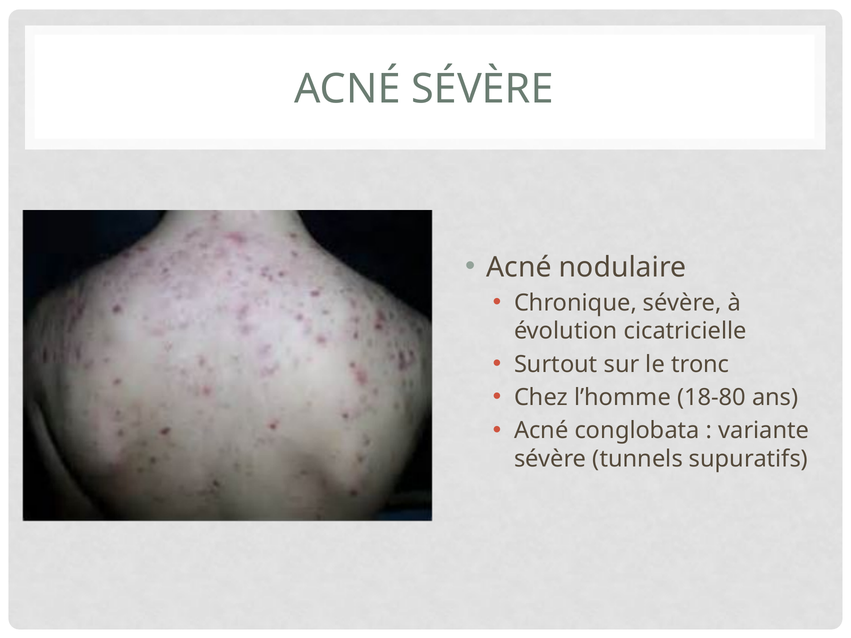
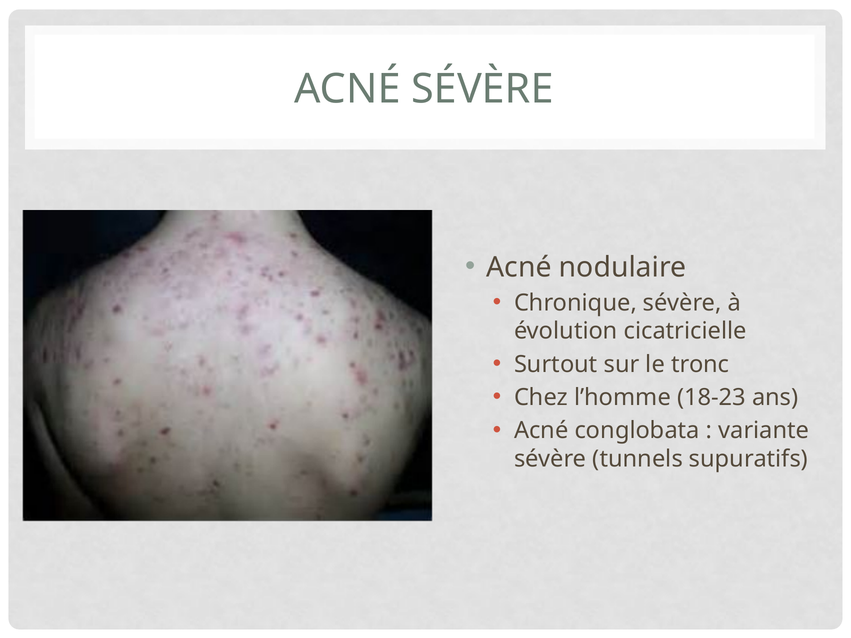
18-80: 18-80 -> 18-23 (712, 398)
